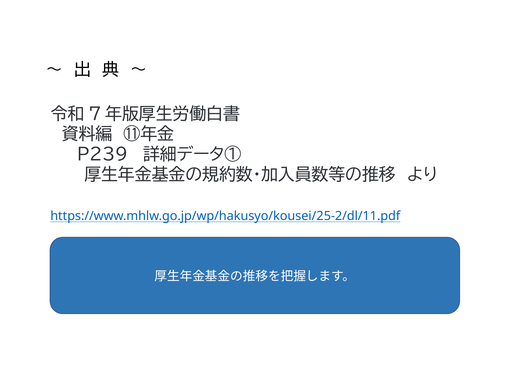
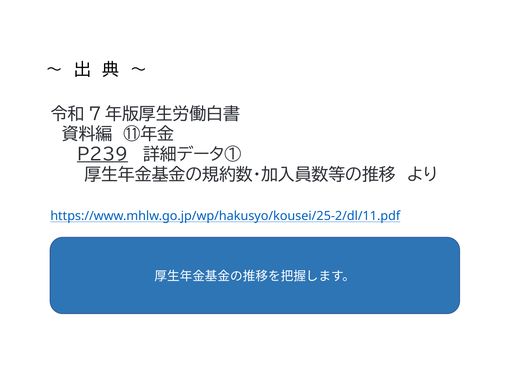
P239 underline: none -> present (103, 155)
